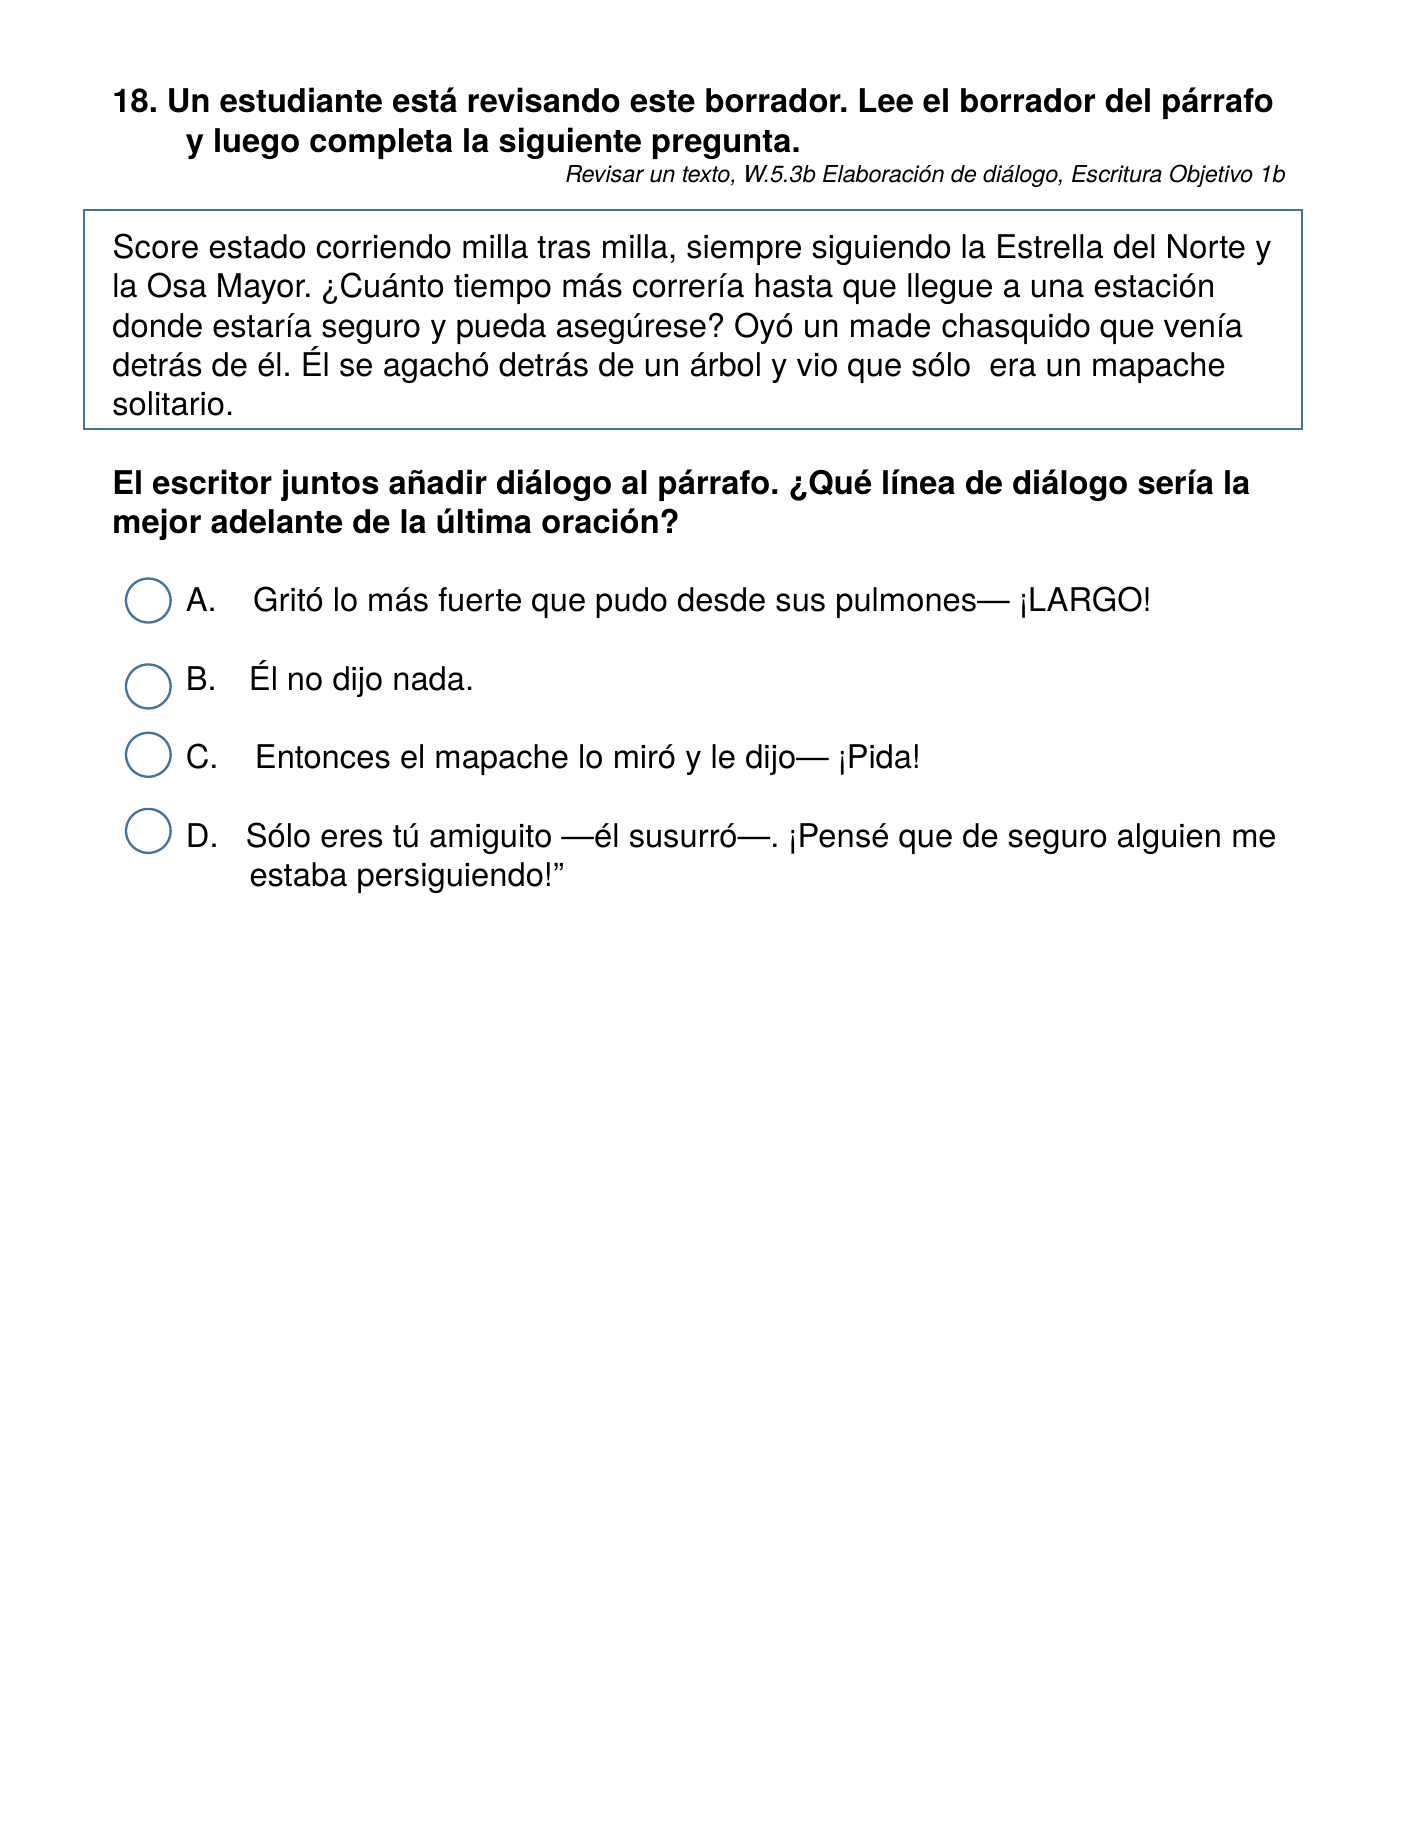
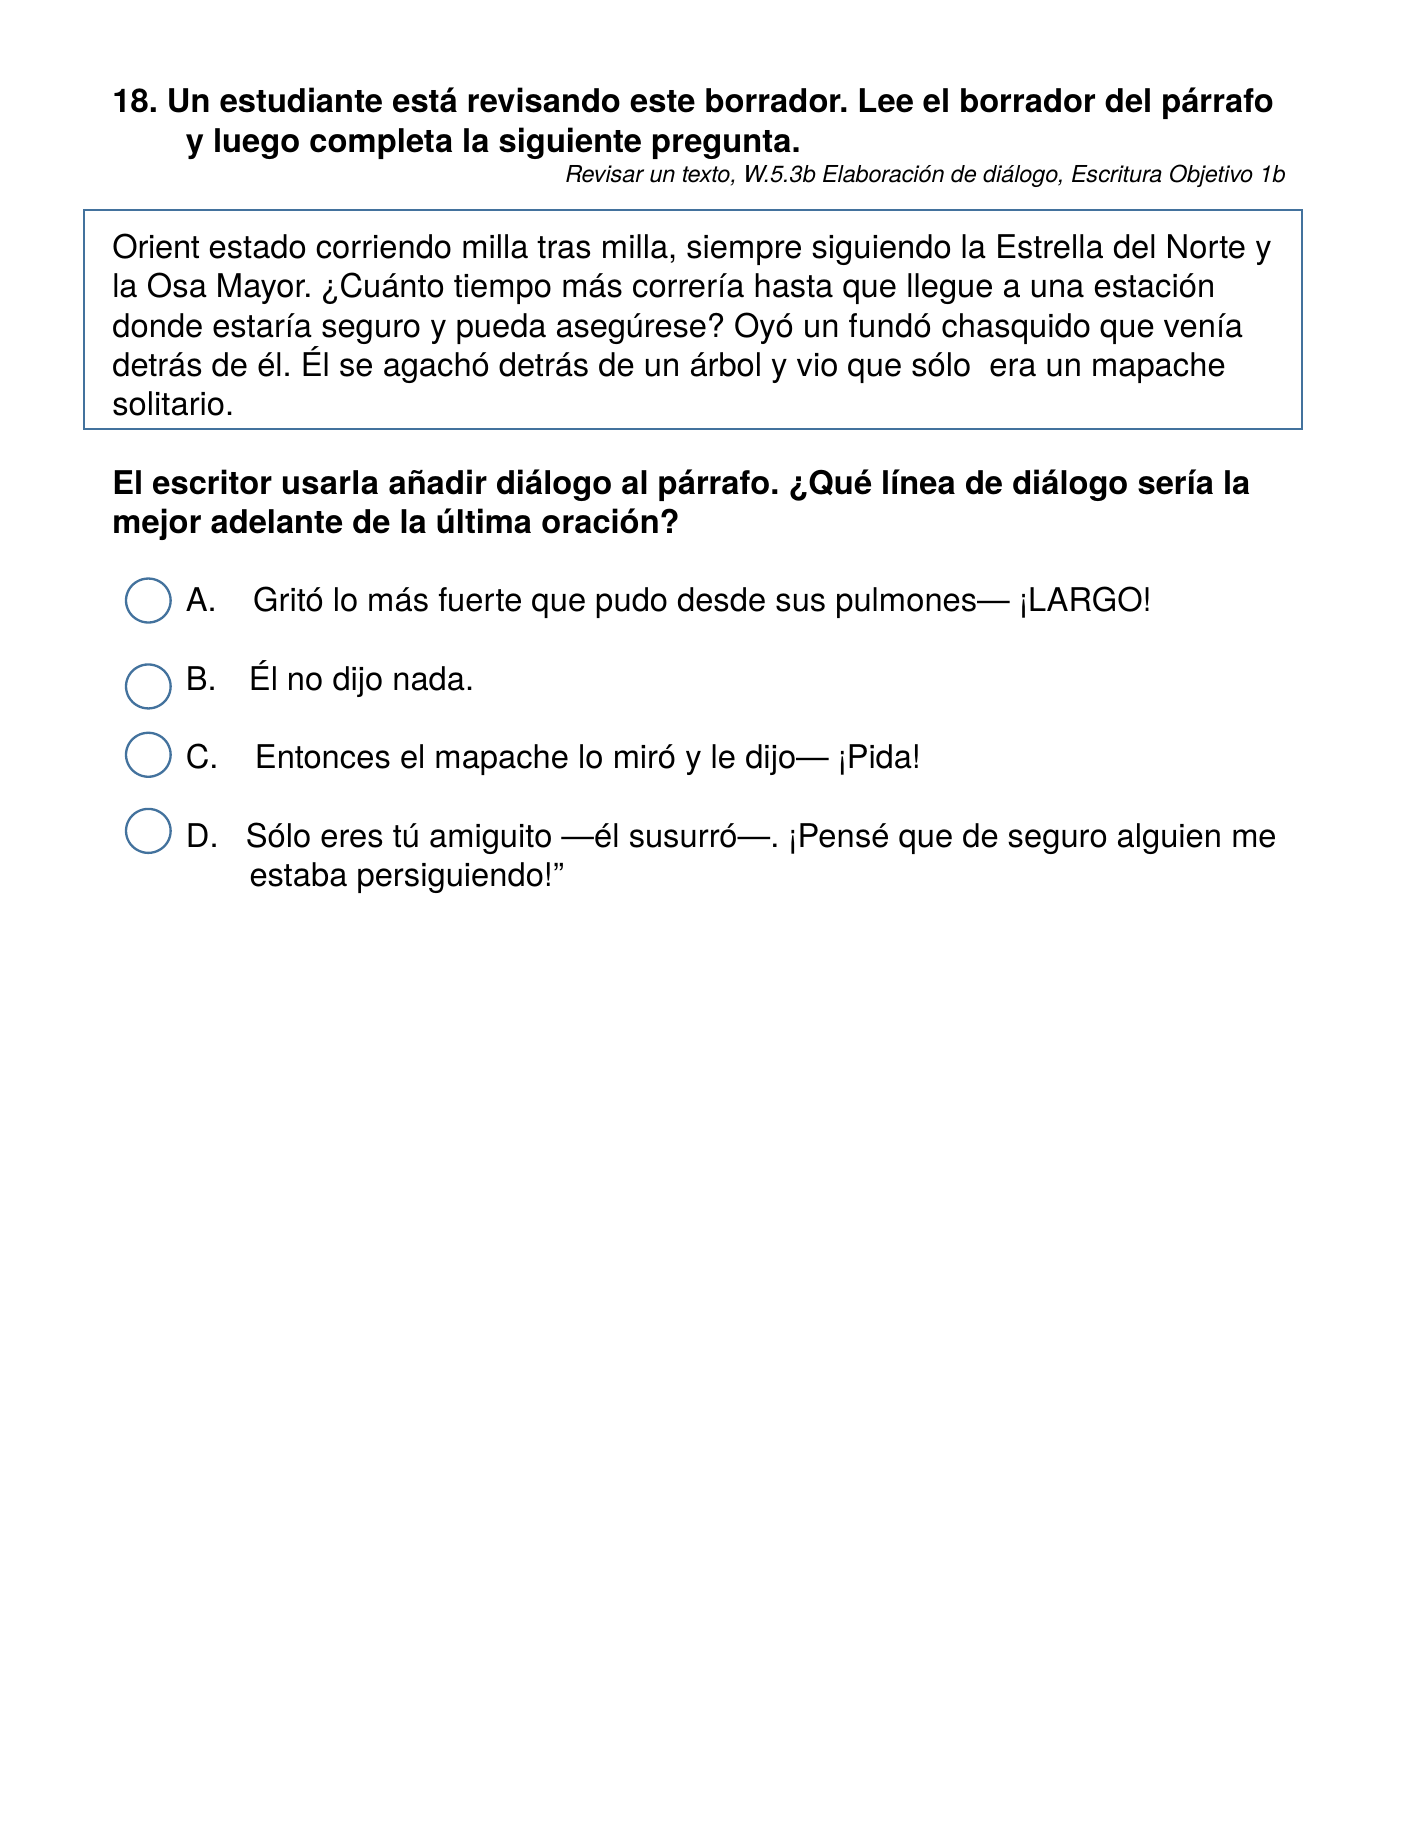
Score: Score -> Orient (156, 248)
made: made -> fundó (890, 326)
juntos: juntos -> usarla (330, 483)
